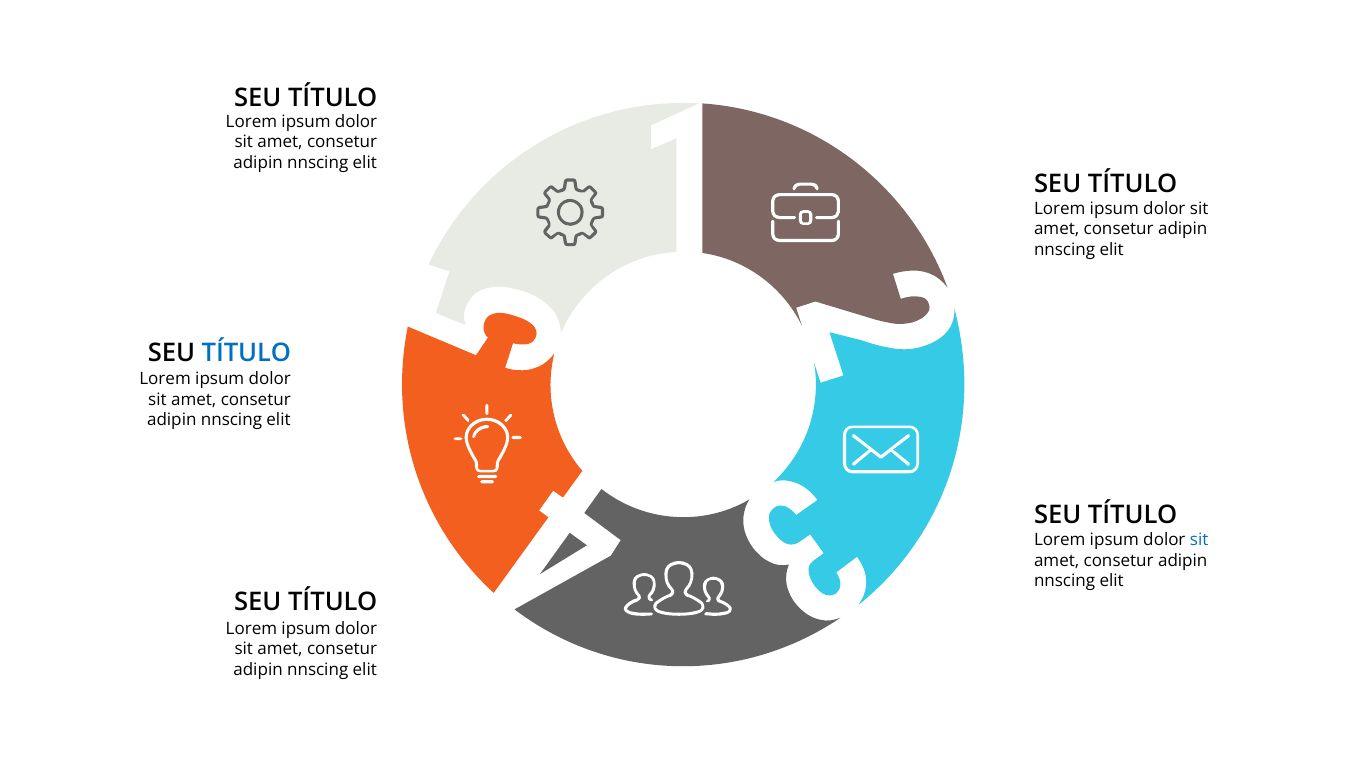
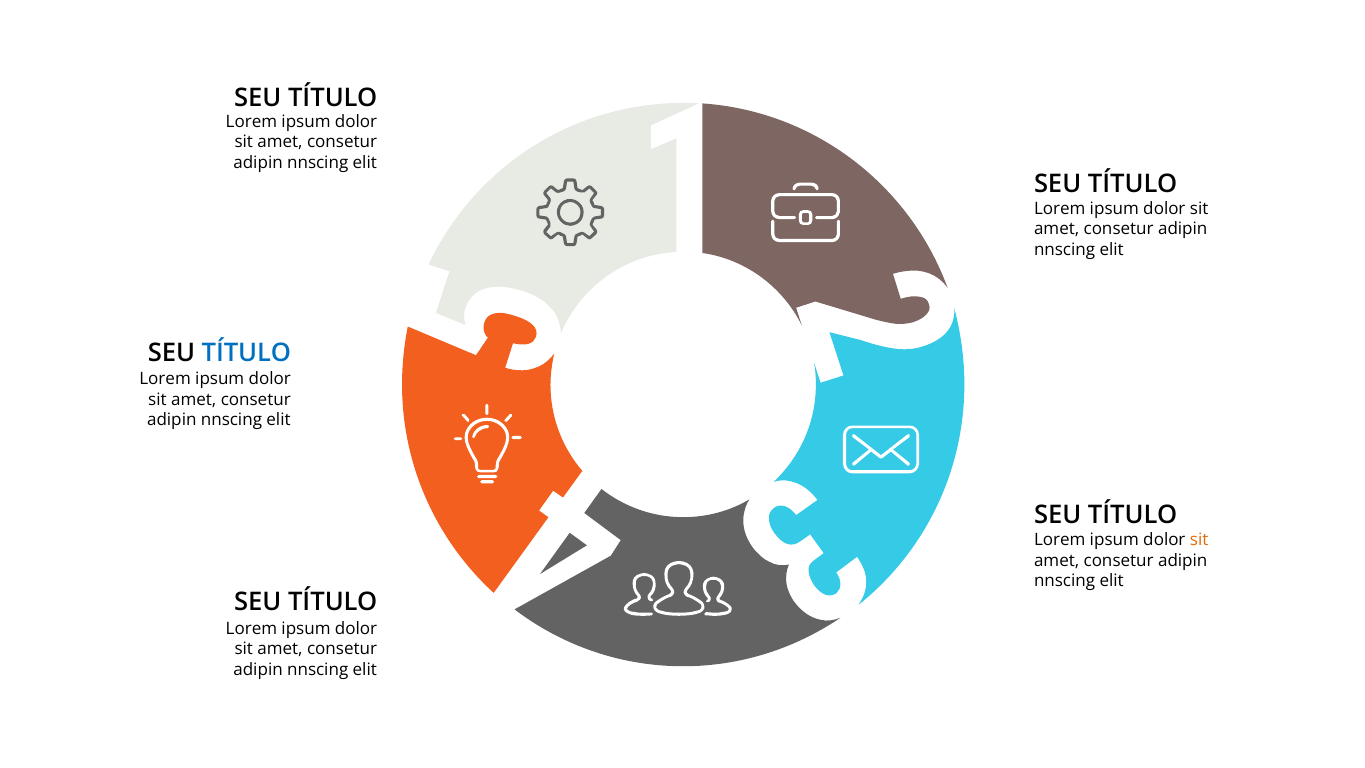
sit colour: blue -> orange (1199, 540)
